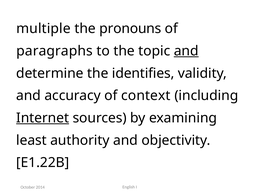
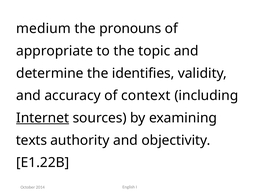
multiple: multiple -> medium (43, 29)
paragraphs: paragraphs -> appropriate (55, 51)
and underline: present -> none (186, 51)
least: least -> texts (31, 140)
